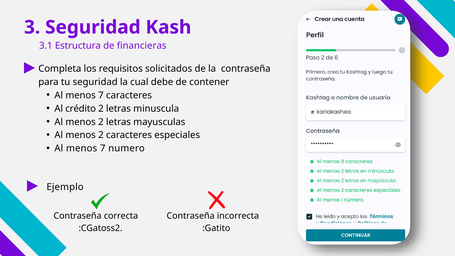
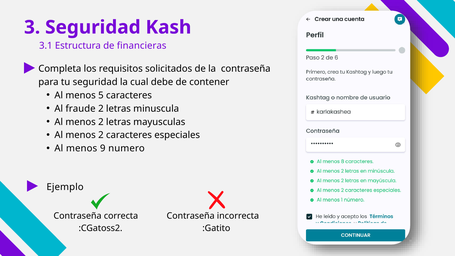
7: 7 -> 5 (101, 95)
crédito: crédito -> fraude (81, 109)
7: 7 -> 9 (103, 148)
